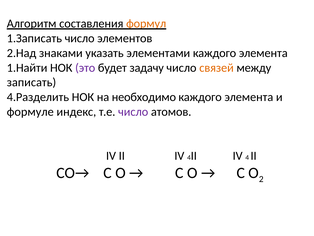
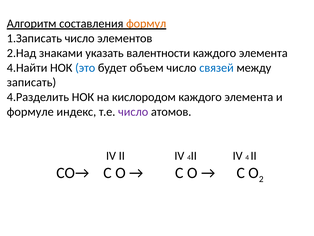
элементами: элементами -> валентности (158, 53)
1.Найти: 1.Найти -> 4.Найти (27, 68)
это colour: purple -> blue (85, 68)
задачу: задачу -> объем (147, 68)
связей colour: orange -> blue (217, 68)
необходимо: необходимо -> кислородом (144, 97)
